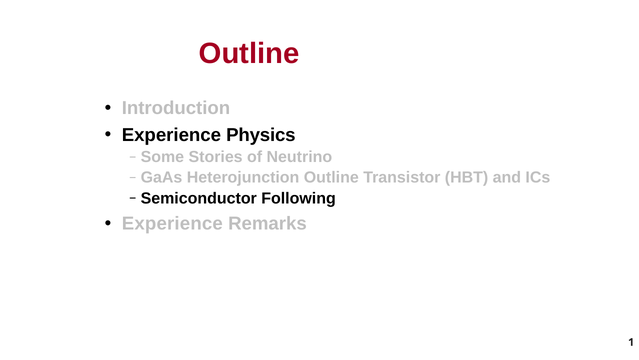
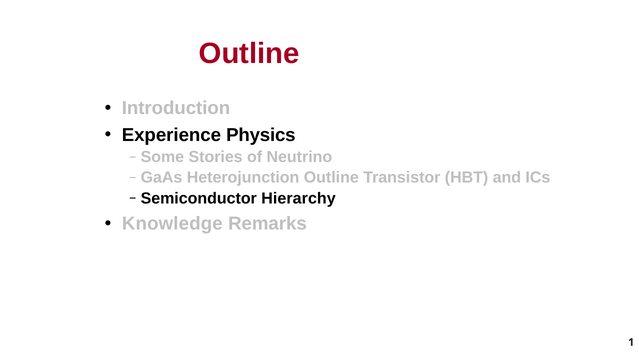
Following: Following -> Hierarchy (299, 198)
Experience: Experience -> Knowledge (172, 223)
